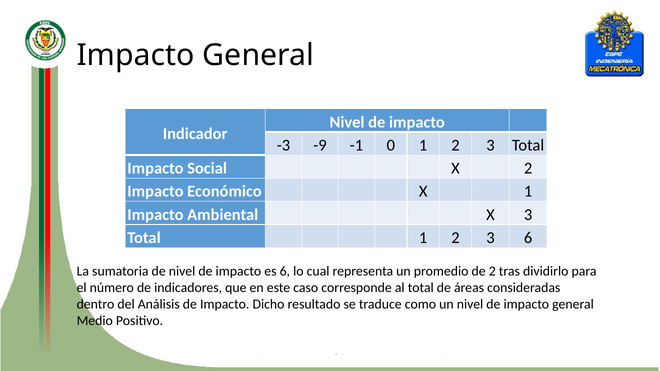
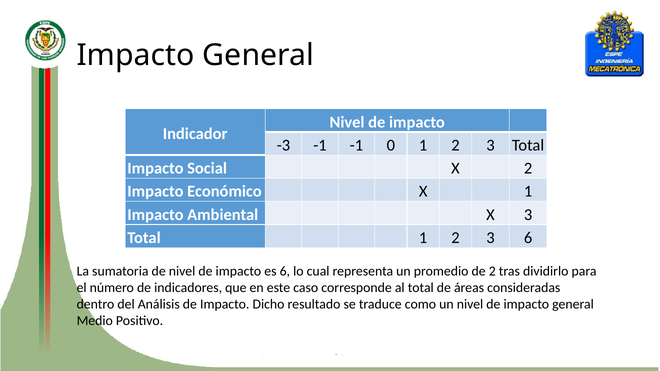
-3 -9: -9 -> -1 (320, 145)
